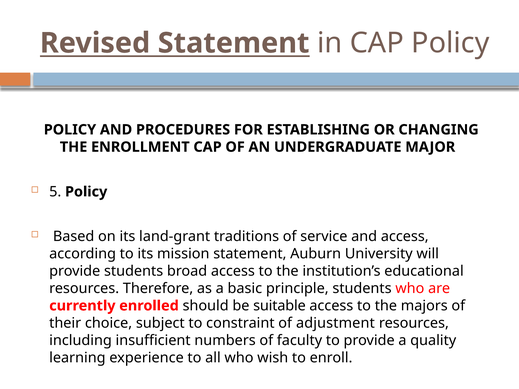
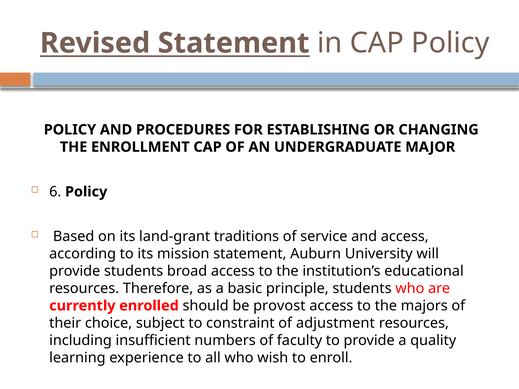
5: 5 -> 6 (55, 192)
suitable: suitable -> provost (279, 306)
